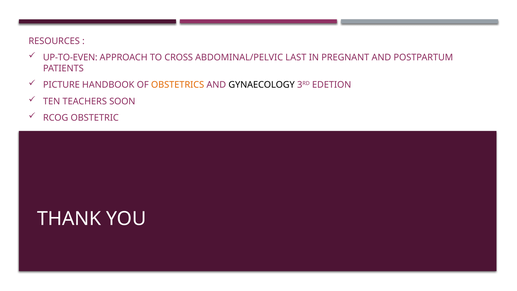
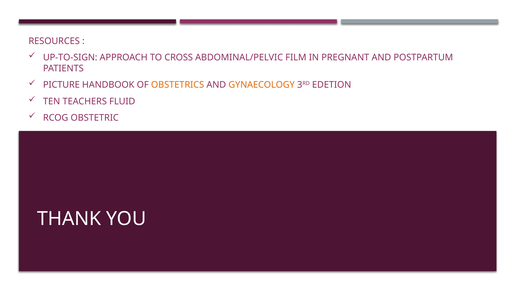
UP-TO-EVEN: UP-TO-EVEN -> UP-TO-SIGN (70, 58)
LAST: LAST -> FILM (296, 58)
GYNAECOLOGY colour: black -> orange (262, 85)
SOON: SOON -> FLUID (122, 101)
